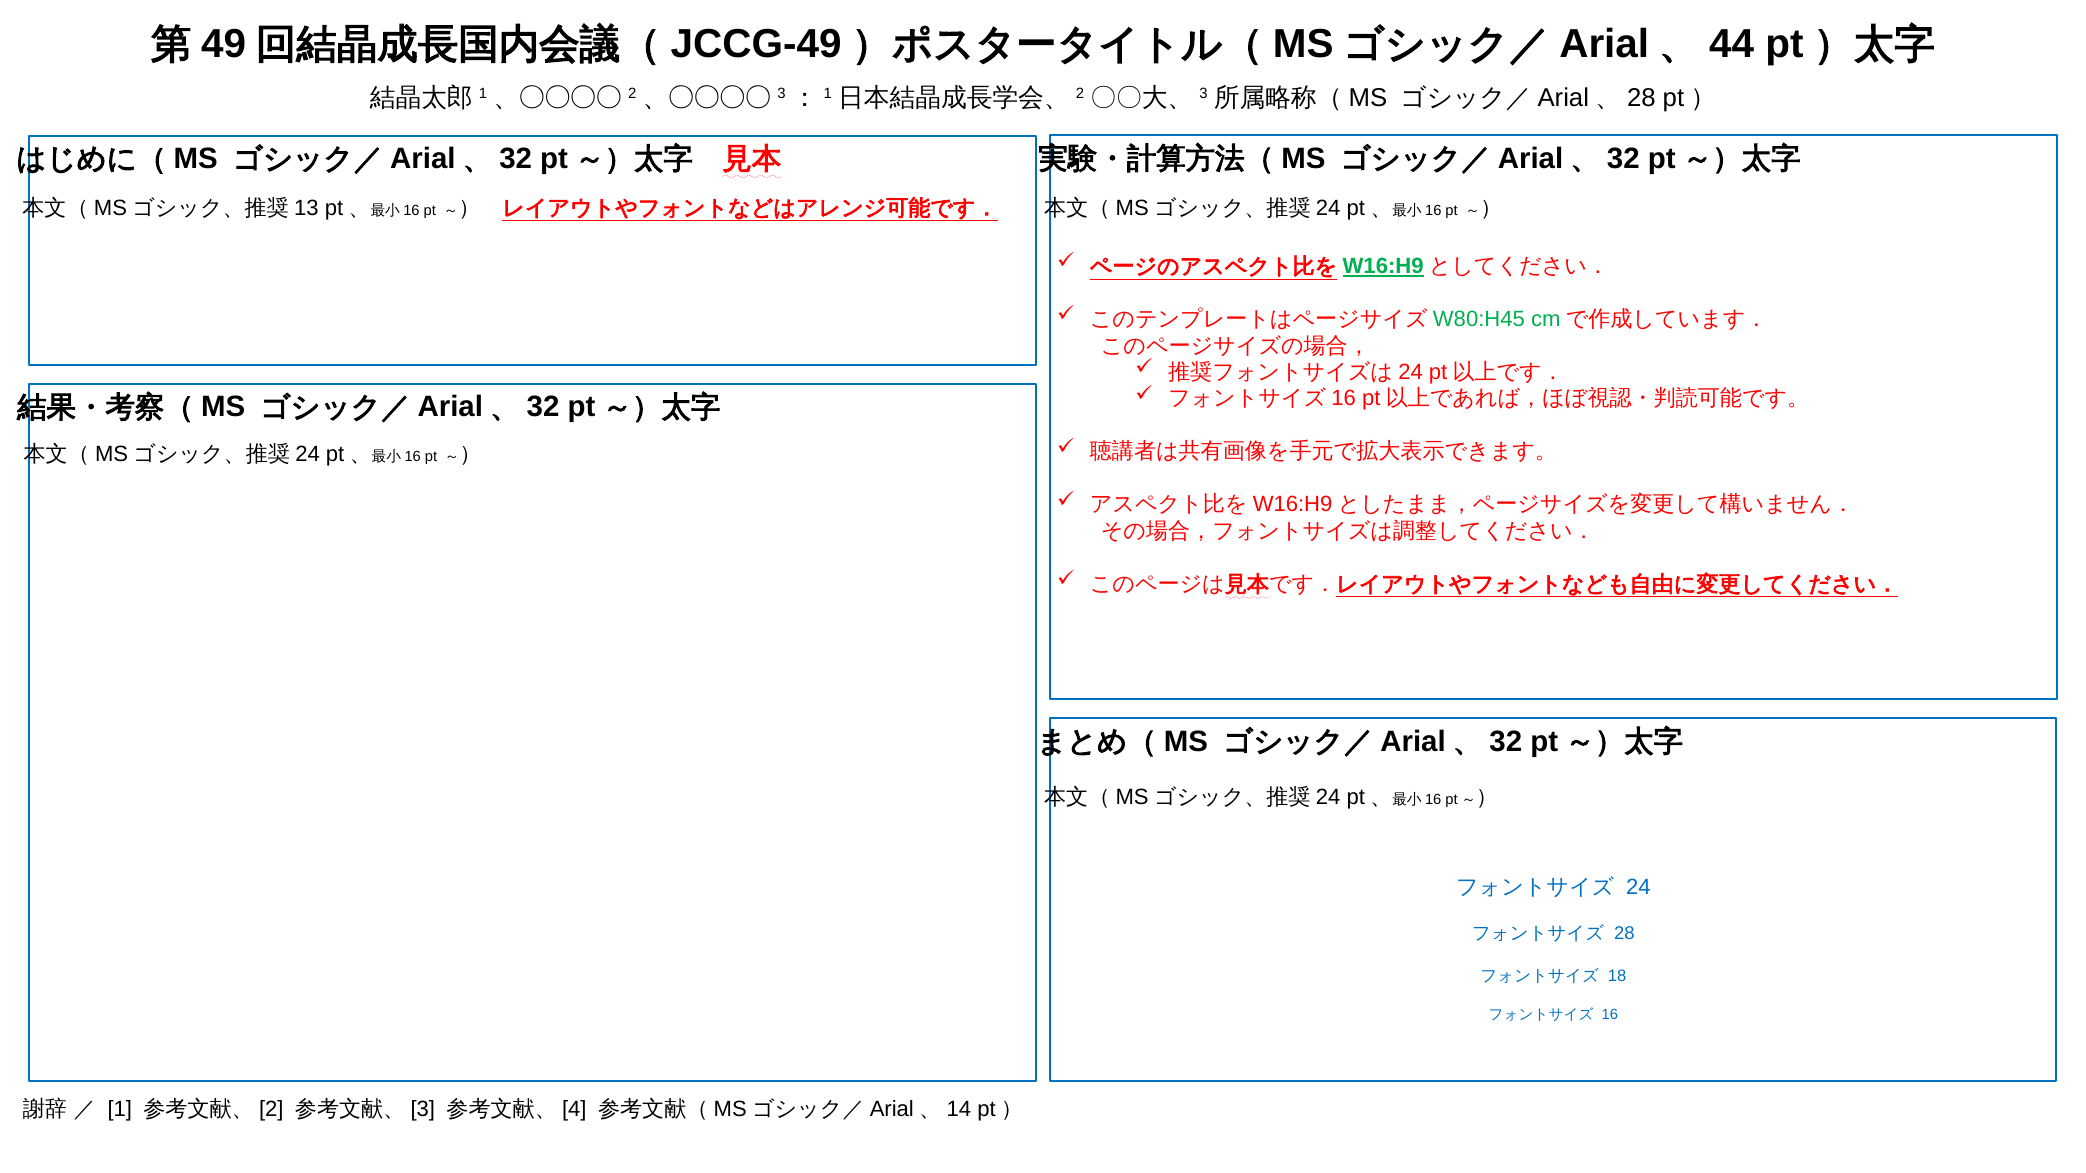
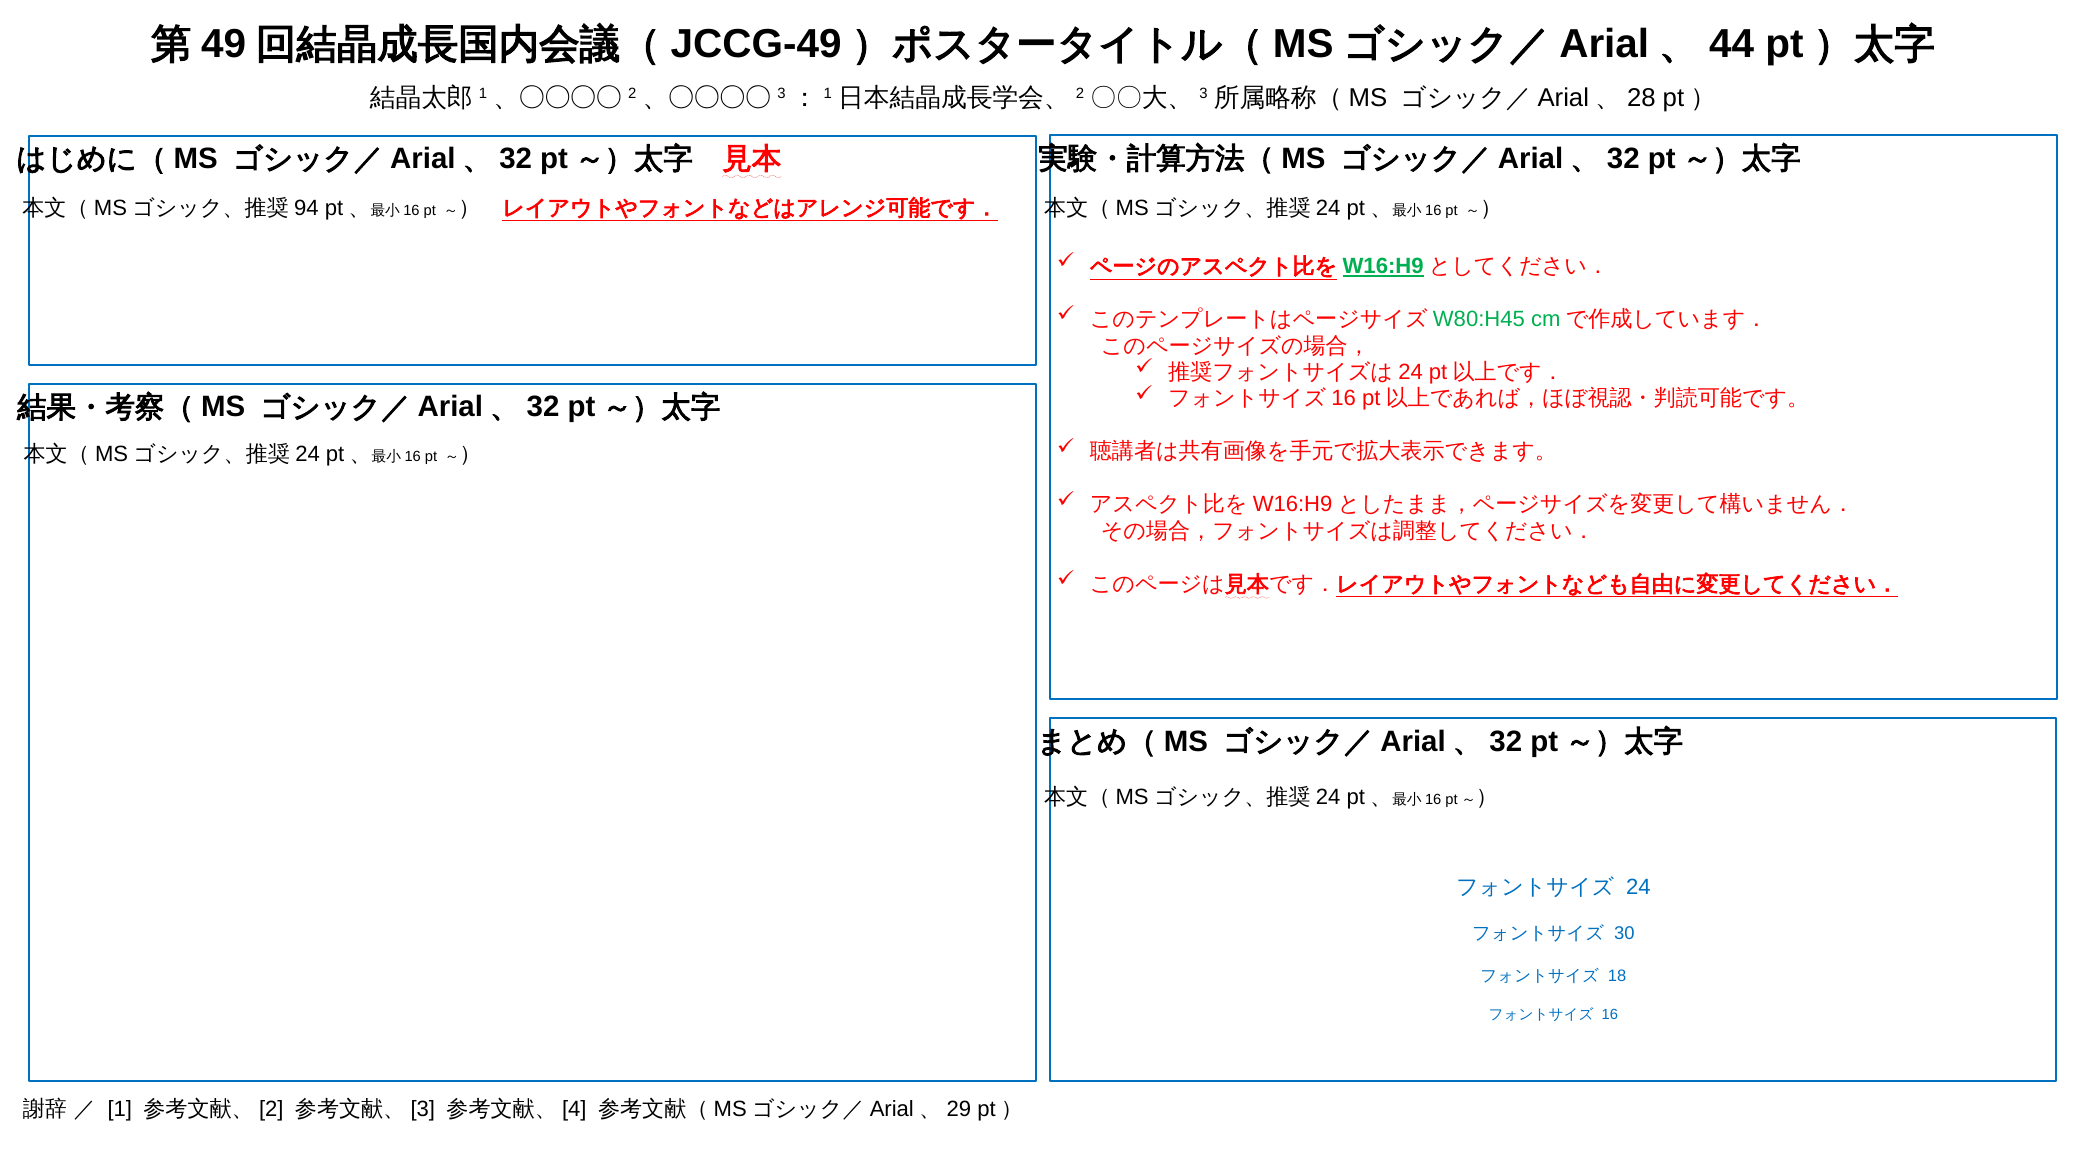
13: 13 -> 94 (306, 208)
28: 28 -> 30 (1624, 933)
14: 14 -> 29 (959, 1109)
